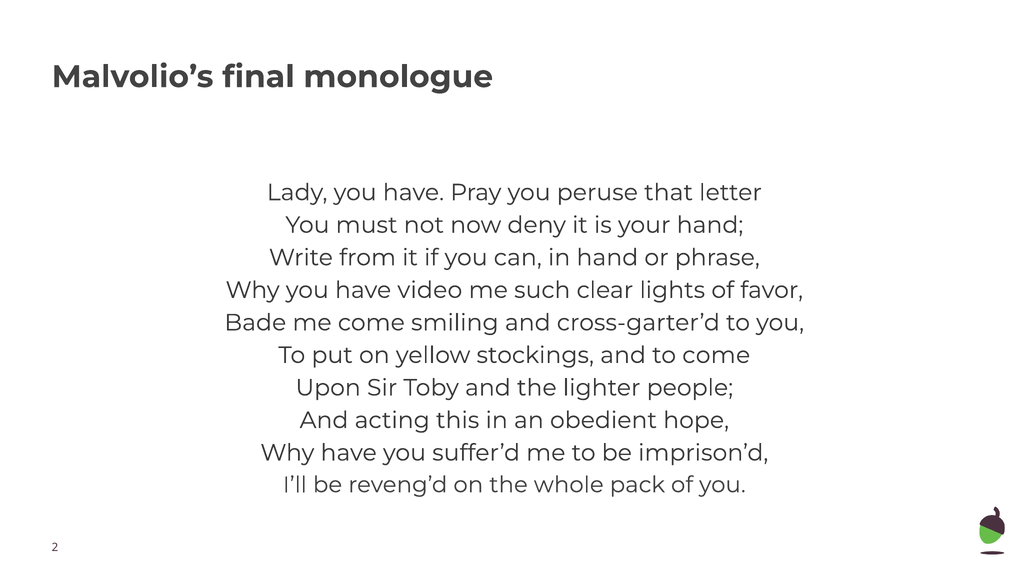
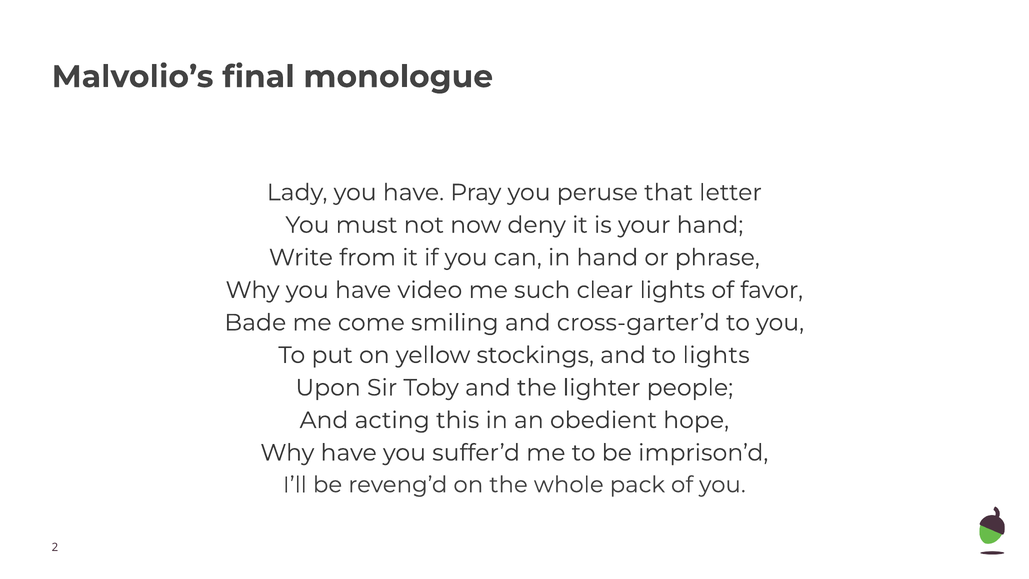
to come: come -> lights (716, 355)
